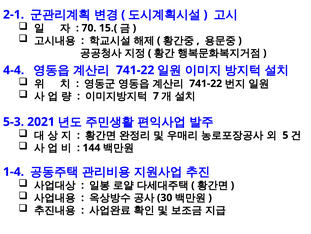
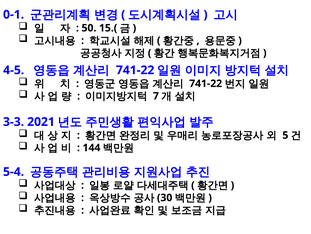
2-1: 2-1 -> 0-1 (14, 15)
70: 70 -> 50 (89, 28)
4-4: 4-4 -> 4-5 (14, 70)
5-3: 5-3 -> 3-3 (14, 121)
1-4: 1-4 -> 5-4 (14, 171)
